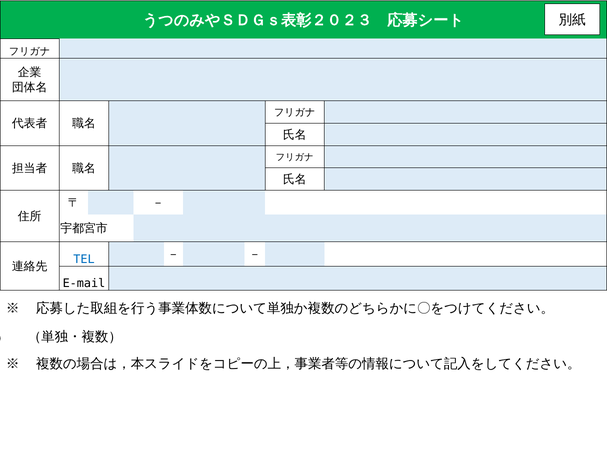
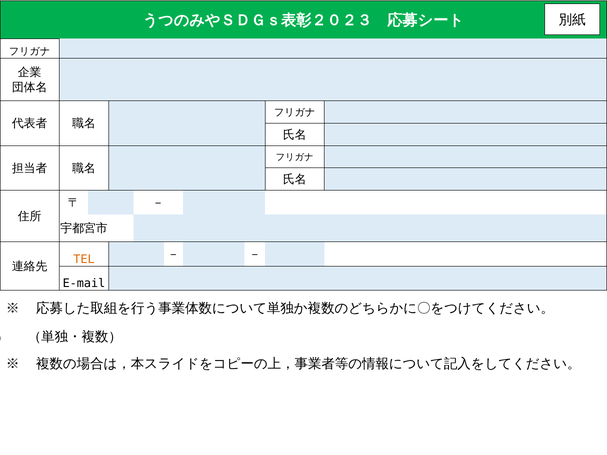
TEL colour: blue -> orange (84, 259)
